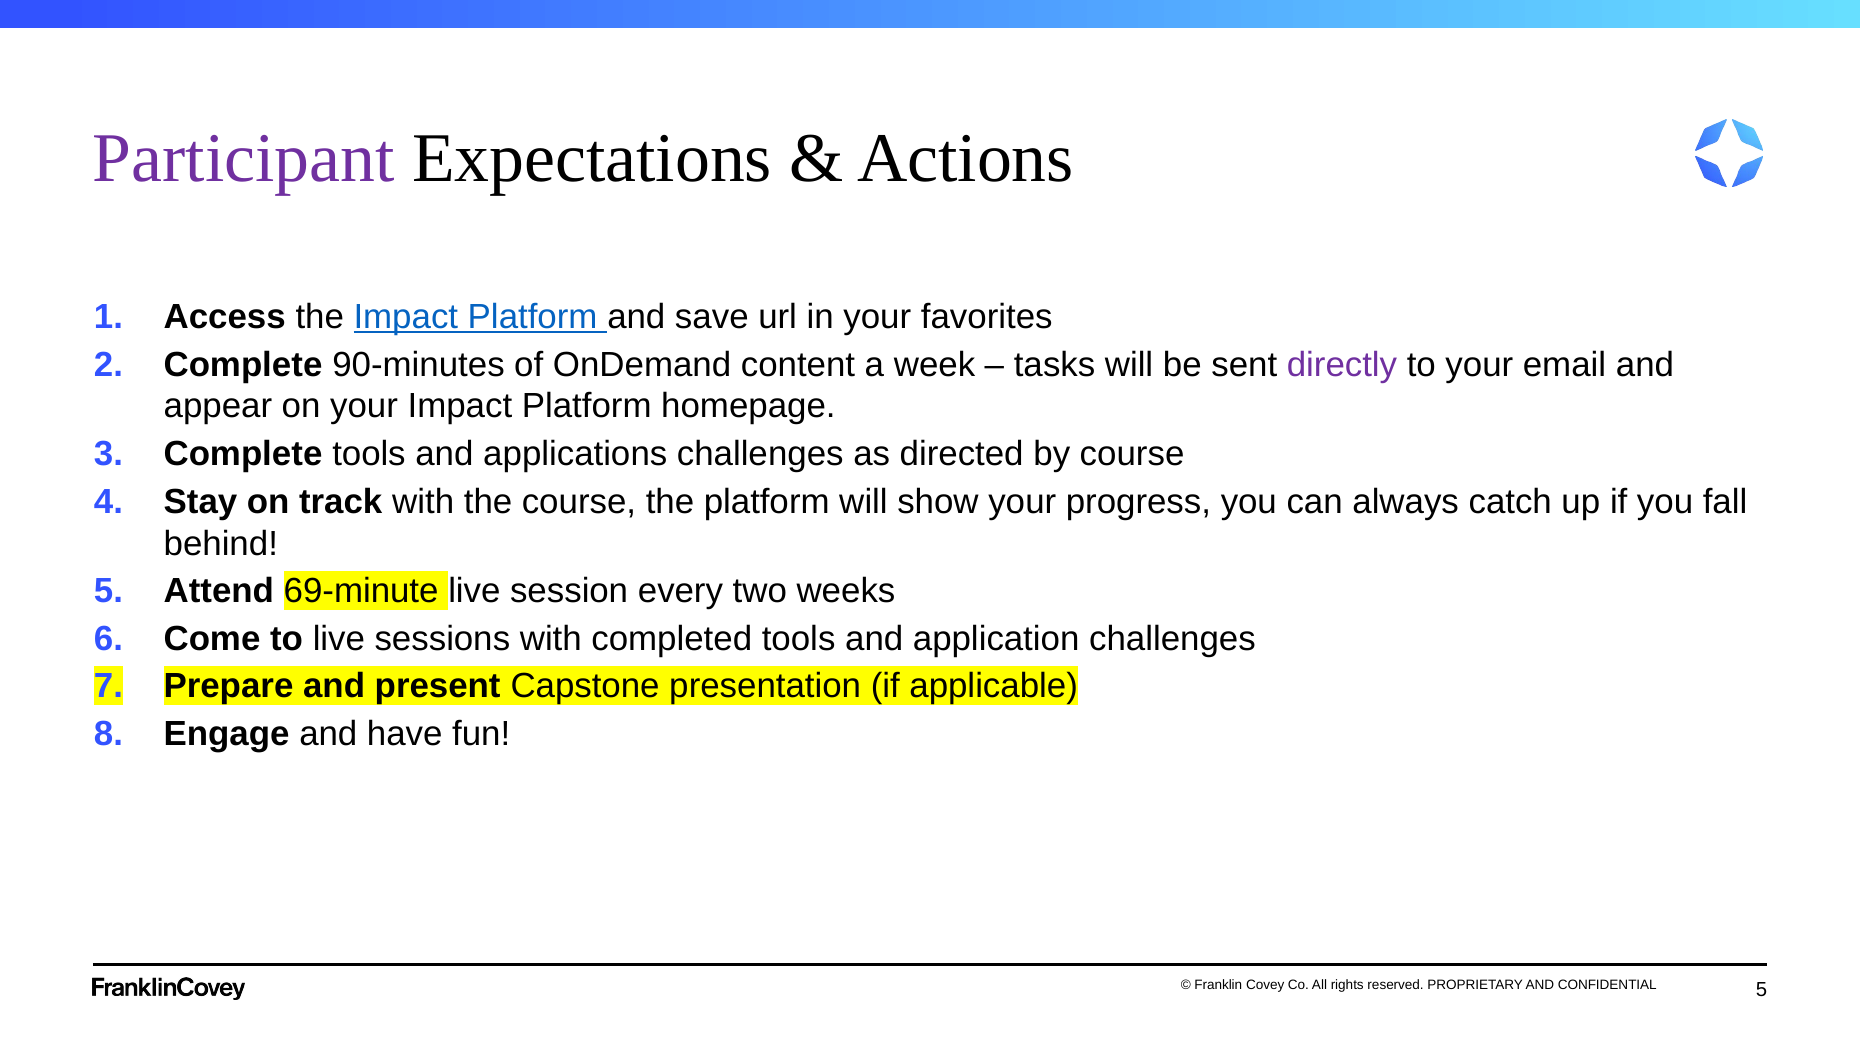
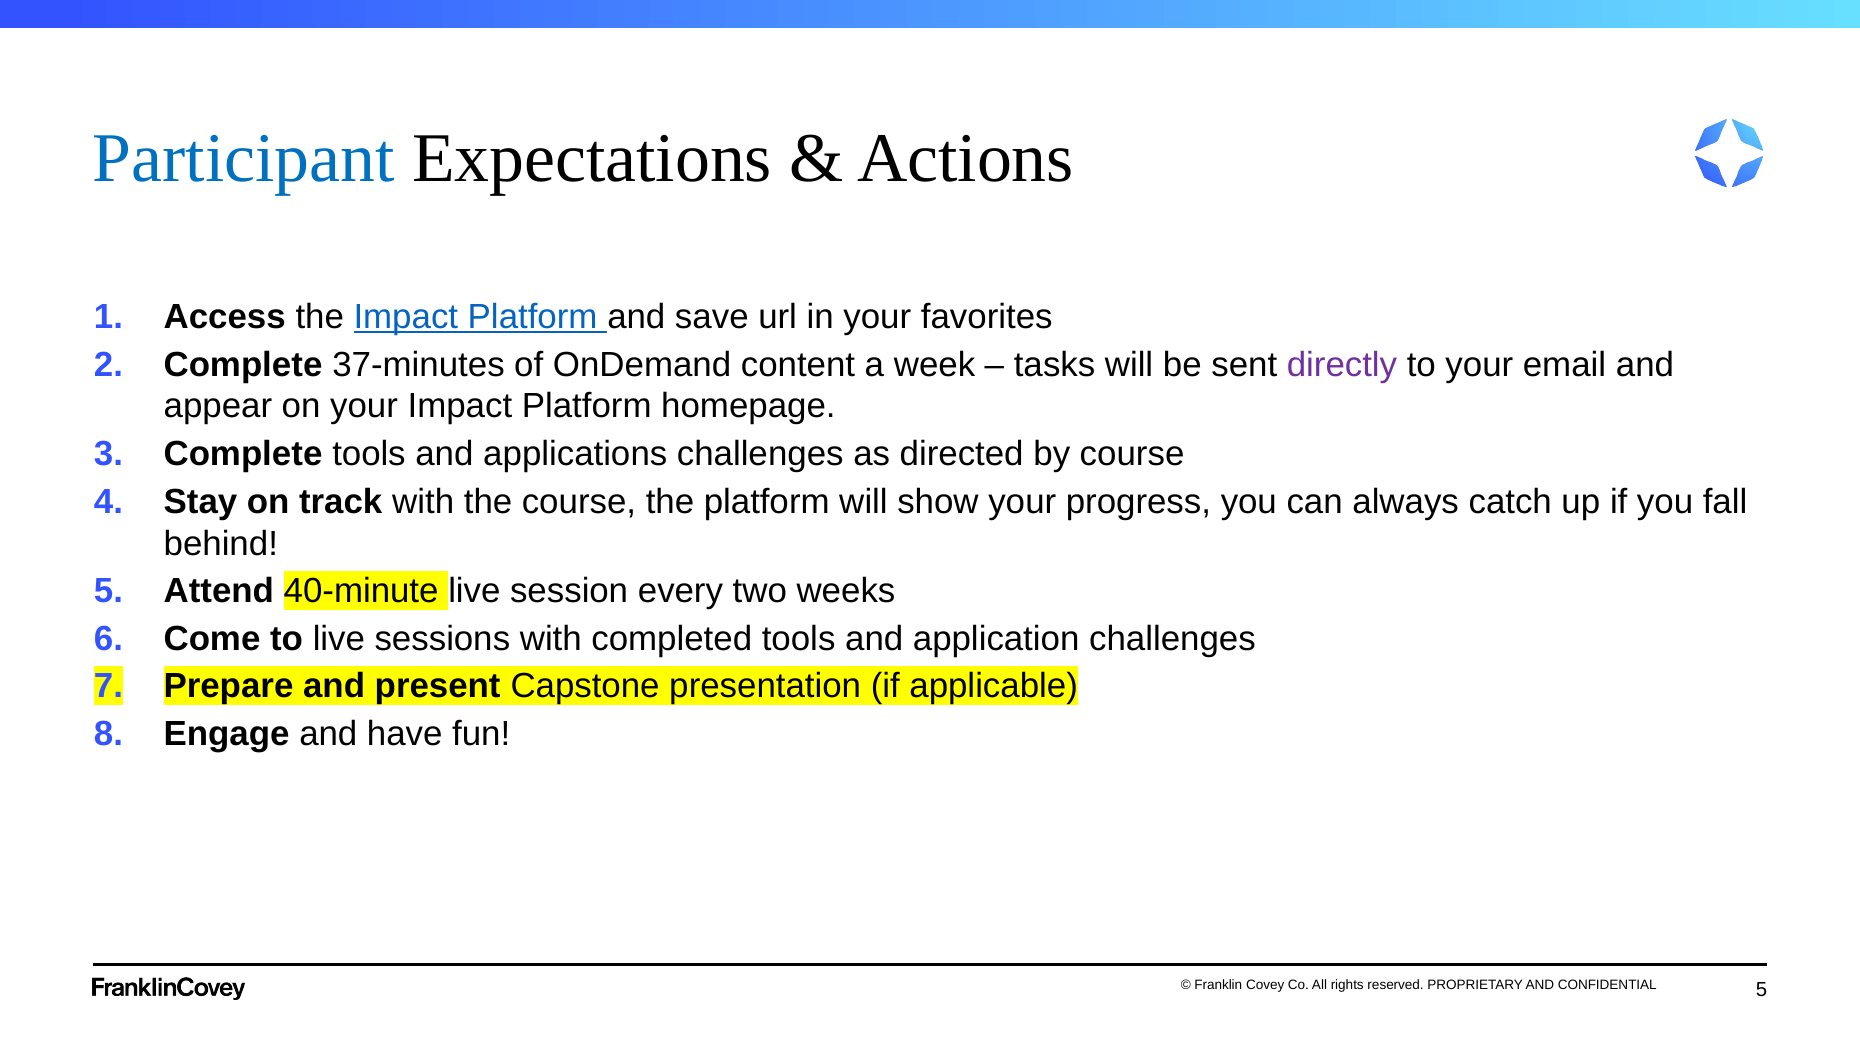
Participant colour: purple -> blue (244, 159)
90-minutes: 90-minutes -> 37-minutes (418, 365)
69-minute: 69-minute -> 40-minute (361, 591)
